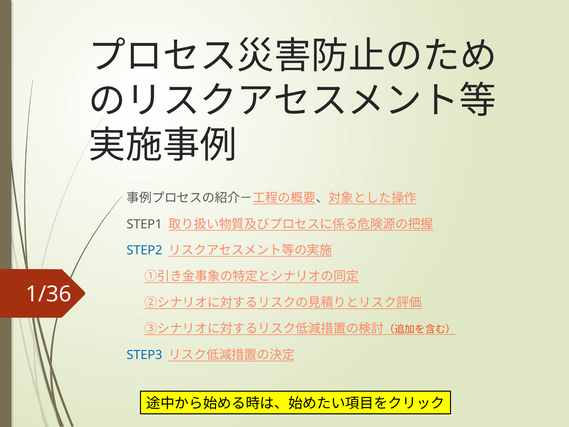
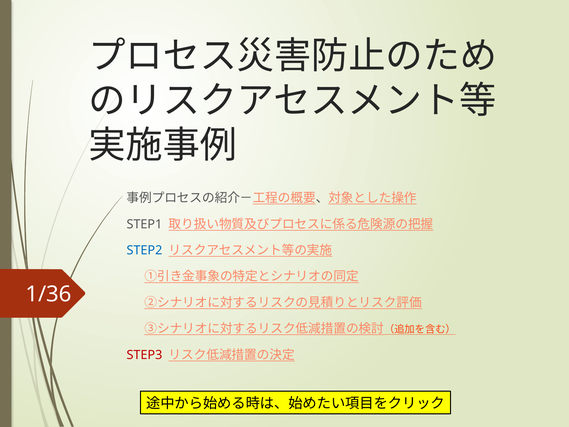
STEP3 colour: blue -> red (144, 355)
